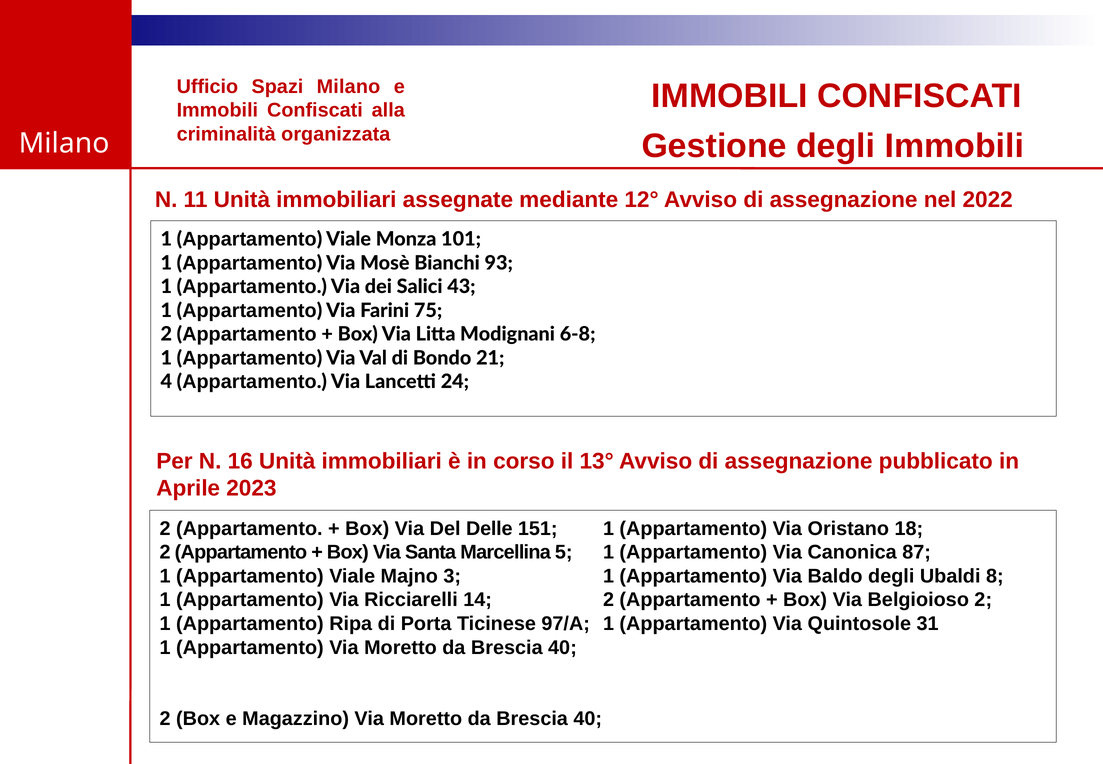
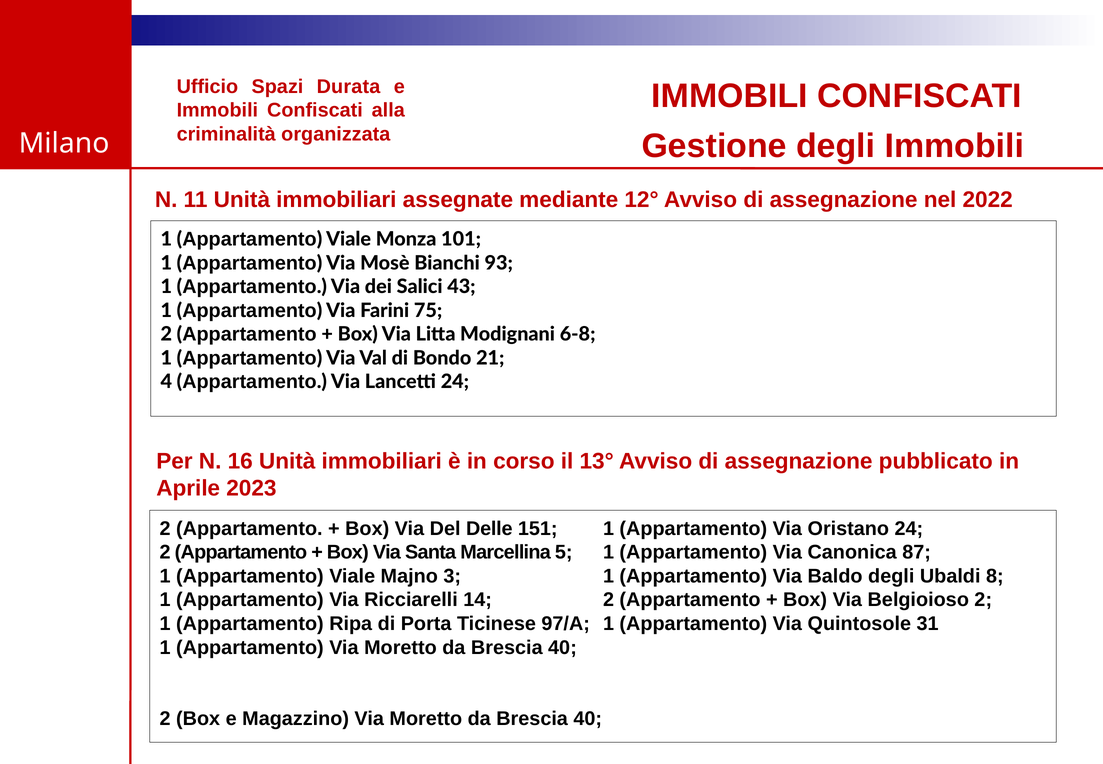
Spazi Milano: Milano -> Durata (348, 86)
Oristano 18: 18 -> 24 (909, 528)
